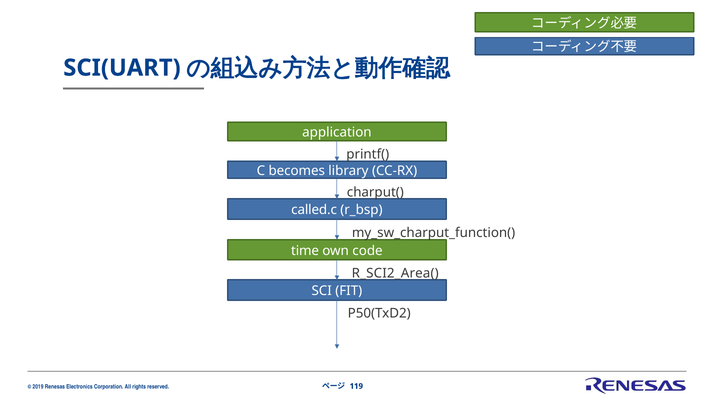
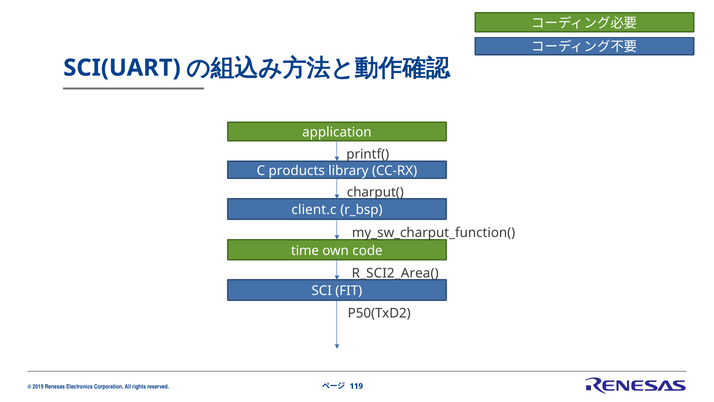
becomes: becomes -> products (297, 171)
called.c: called.c -> client.c (314, 210)
